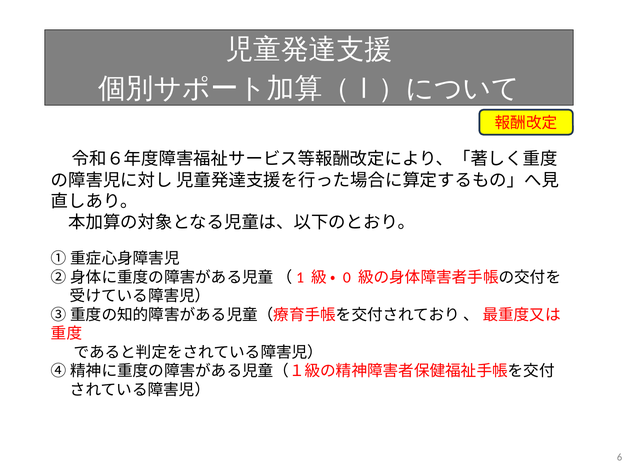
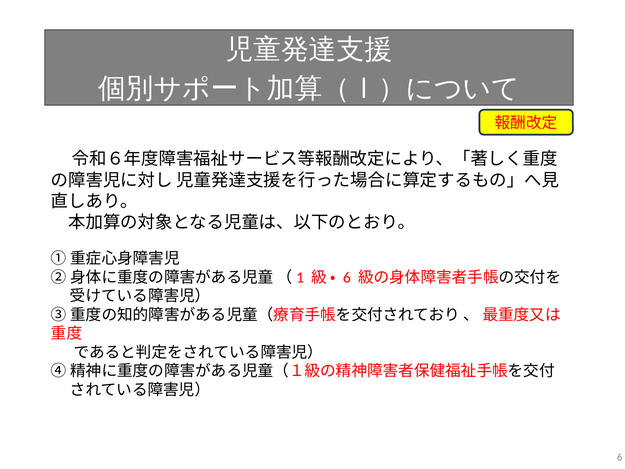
0: 0 -> 6 (347, 277)
